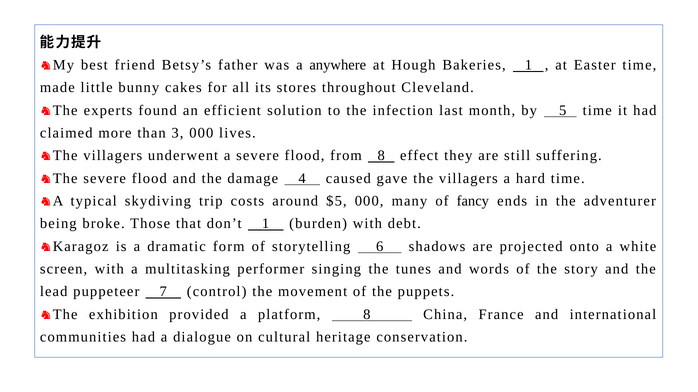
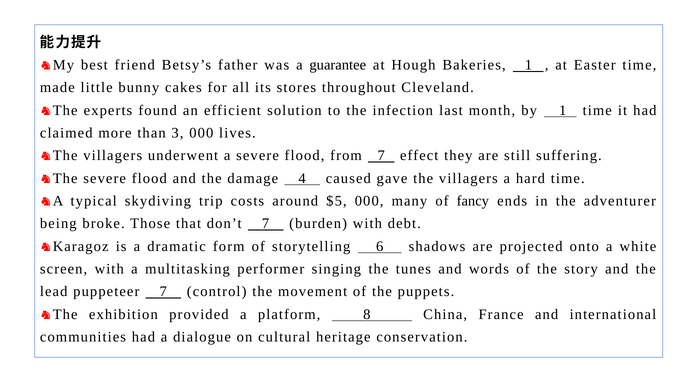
anywhere: anywhere -> guarantee (338, 65)
by 5: 5 -> 1 (563, 111)
from 8: 8 -> 7 (381, 156)
don’t 1: 1 -> 7 (266, 224)
